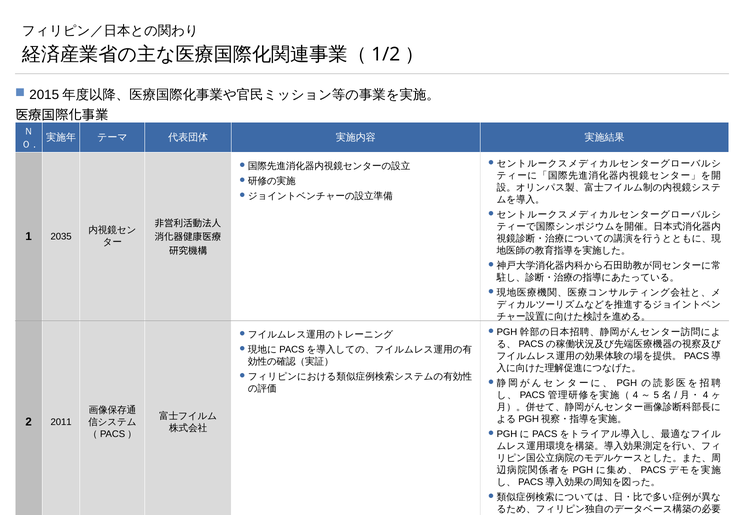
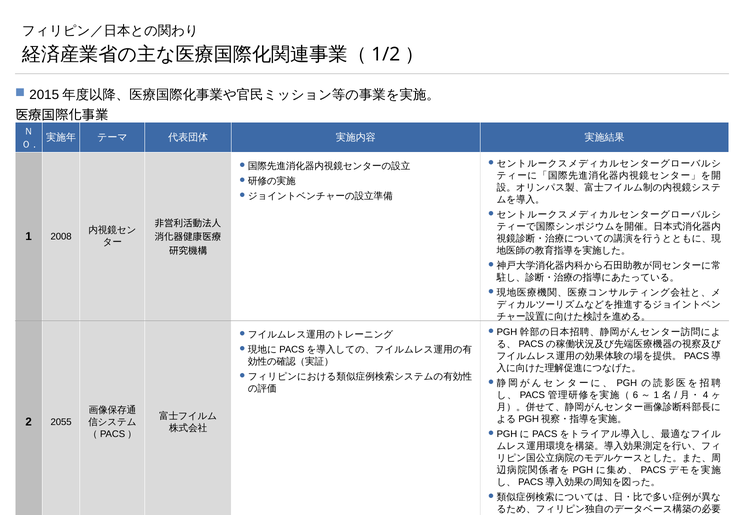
2035: 2035 -> 2008 (61, 236)
4: 4 -> 6 (635, 395)
5: 5 -> 1 (656, 395)
2011: 2011 -> 2055 (61, 422)
